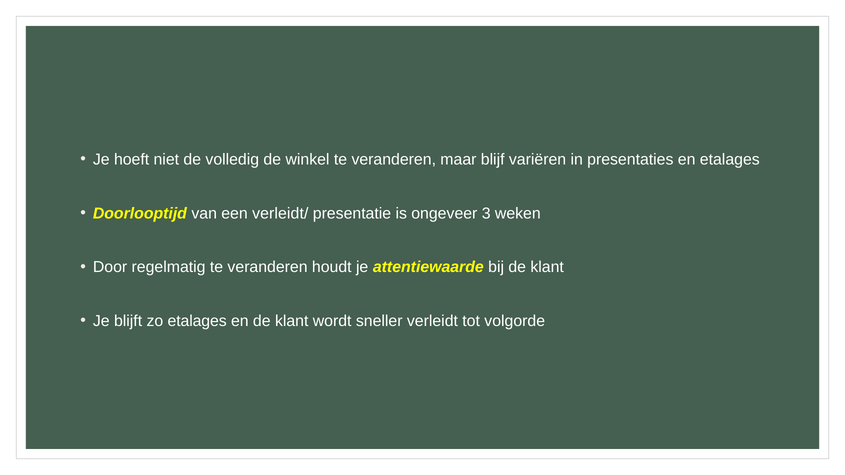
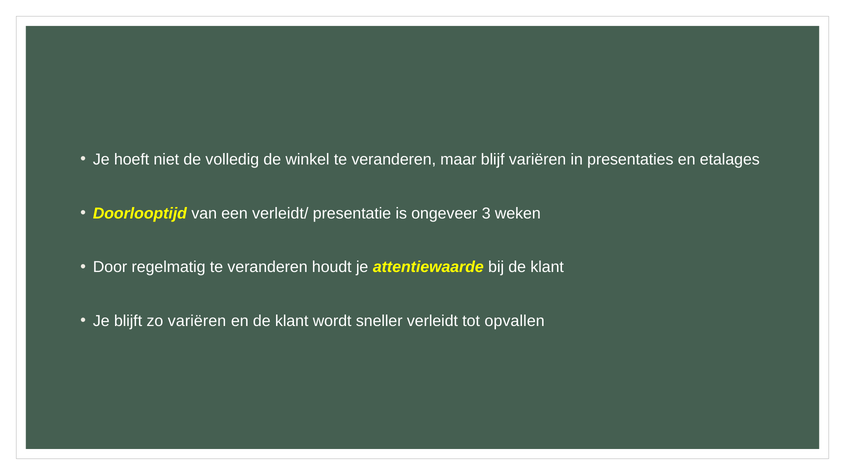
zo etalages: etalages -> variëren (197, 321)
volgorde: volgorde -> opvallen (515, 321)
